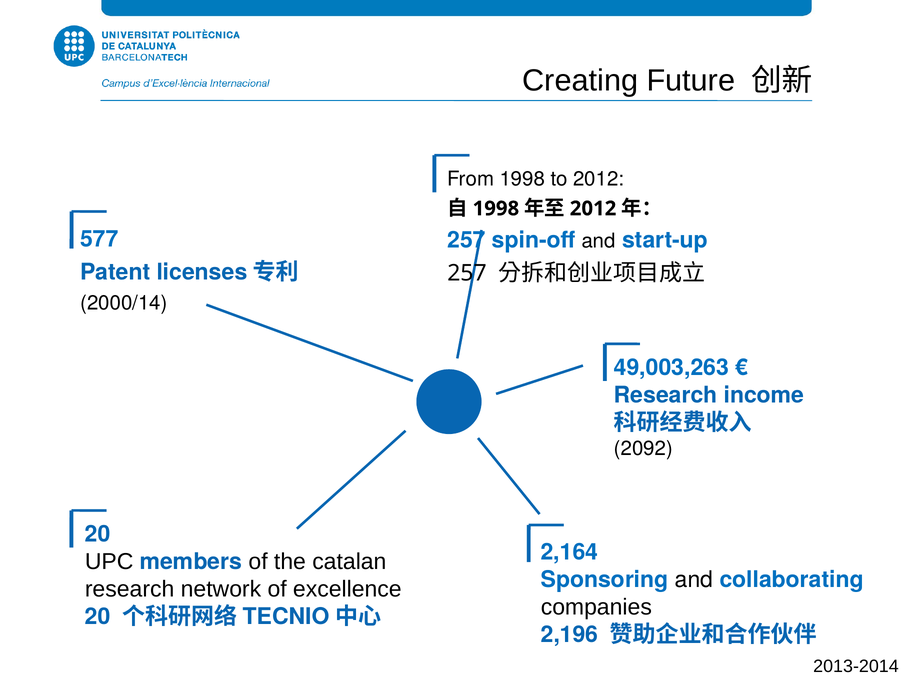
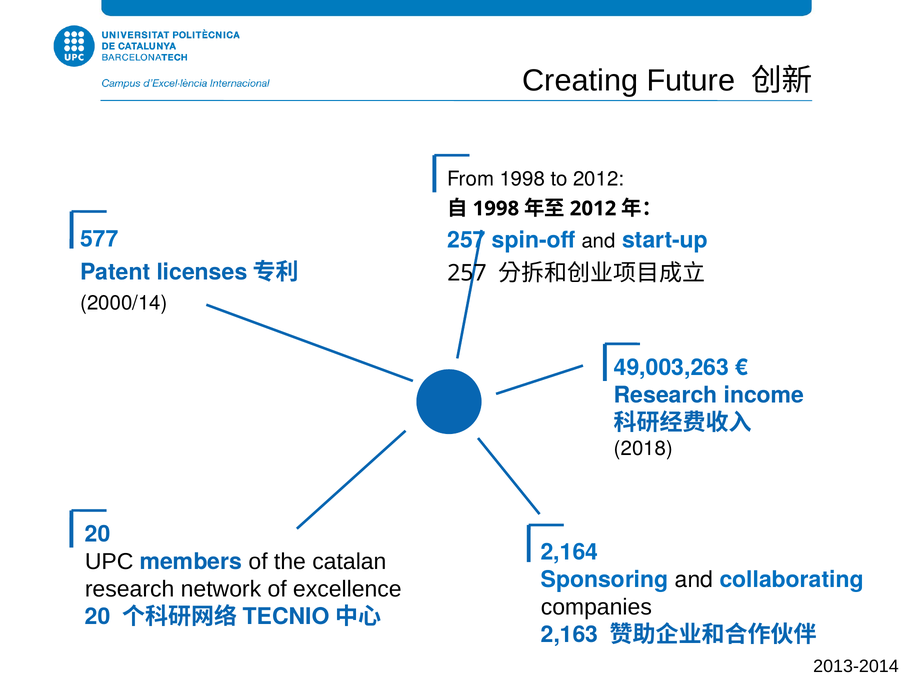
2092: 2092 -> 2018 (643, 449)
2,196: 2,196 -> 2,163 (569, 635)
